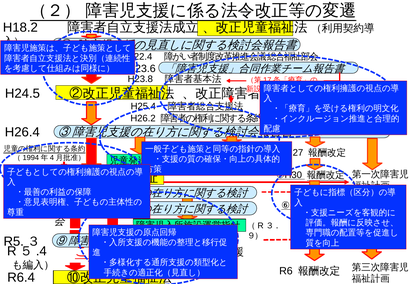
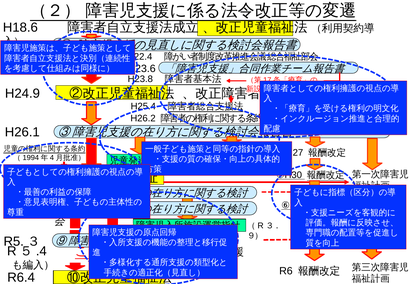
H18.2: H18.2 -> H18.6 (20, 27)
H24.5: H24.5 -> H24.9 (22, 93)
H26.4: H26.4 -> H26.1 (22, 132)
